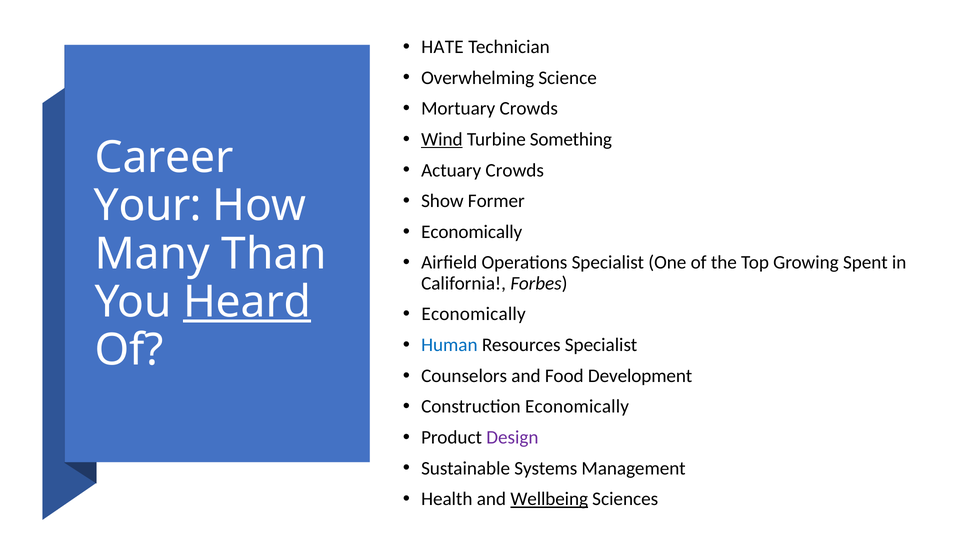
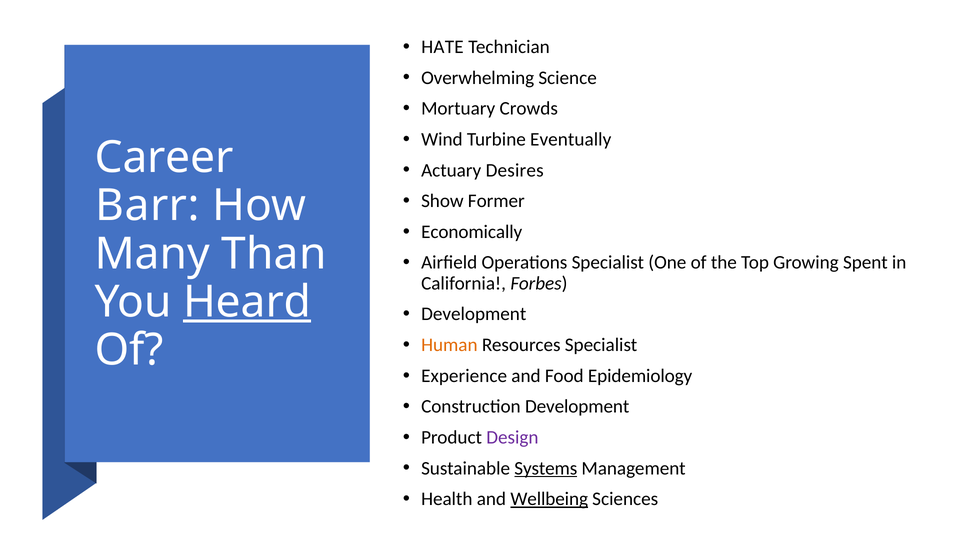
Wind underline: present -> none (442, 139)
Something: Something -> Eventually (571, 139)
Actuary Crowds: Crowds -> Desires (515, 170)
Your: Your -> Barr (147, 206)
Economically: Economically -> Development (474, 314)
Human colour: blue -> orange (449, 345)
Counselors: Counselors -> Experience (464, 376)
Development: Development -> Epidemiology (640, 376)
Construction Economically: Economically -> Development (577, 407)
Systems underline: none -> present (546, 468)
